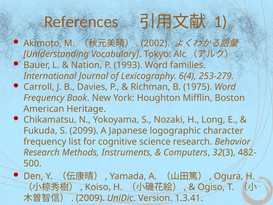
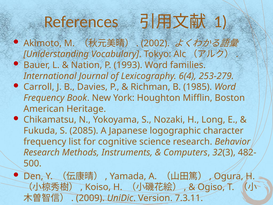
1975: 1975 -> 1985 (198, 87)
2099: 2099 -> 2085 (84, 131)
1.3.41: 1.3.41 -> 7.3.11 (189, 198)
